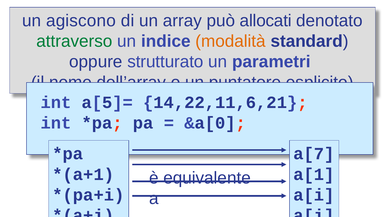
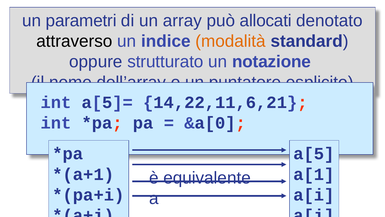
agiscono: agiscono -> parametri (81, 21)
attraverso colour: green -> black (74, 41)
parametri: parametri -> notazione (271, 62)
a[7: a[7 -> a[5 (314, 153)
